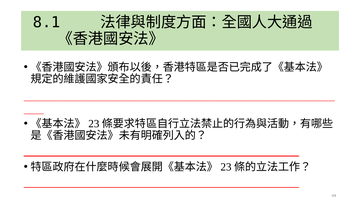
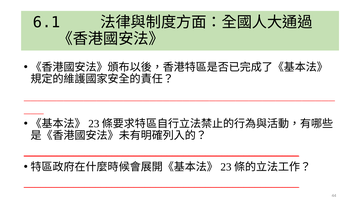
8.1: 8.1 -> 6.1 (47, 22)
